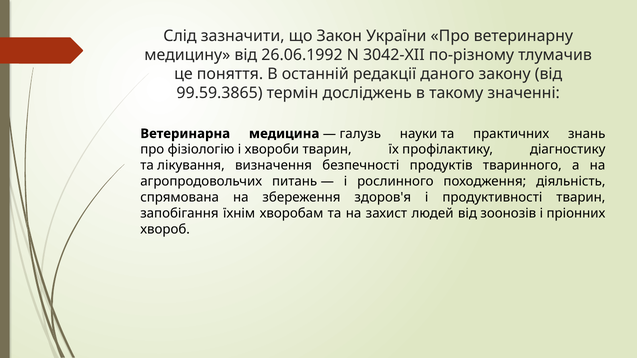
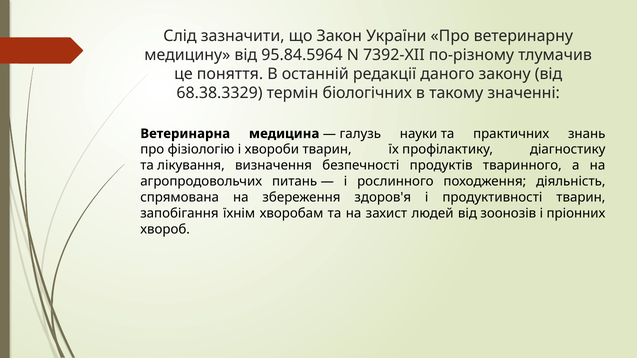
26.06.1992: 26.06.1992 -> 95.84.5964 (302, 55)
3042-XII: 3042-XII -> 7392-XII (394, 55)
99.59.3865: 99.59.3865 -> 68.38.3329 (220, 93)
досліджень: досліджень -> біологічних (367, 93)
